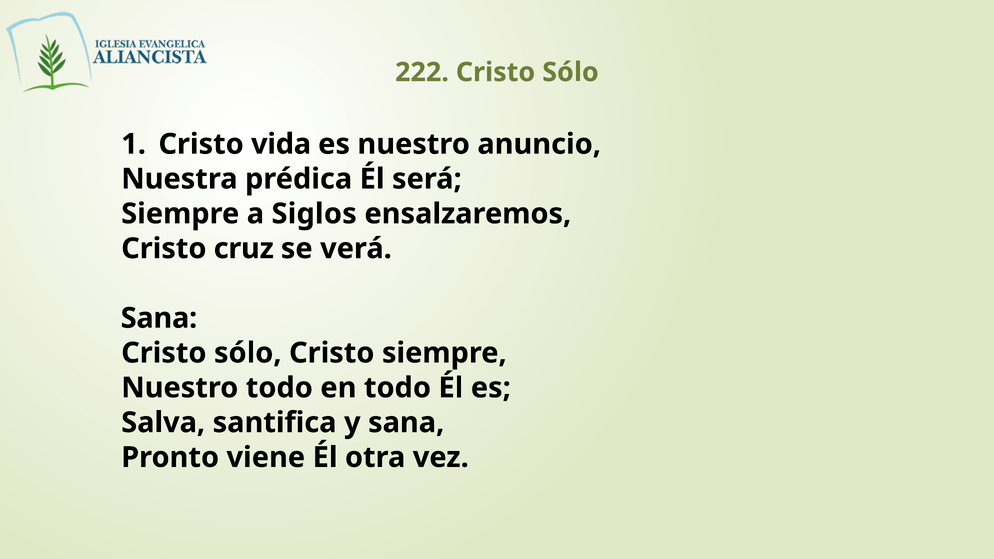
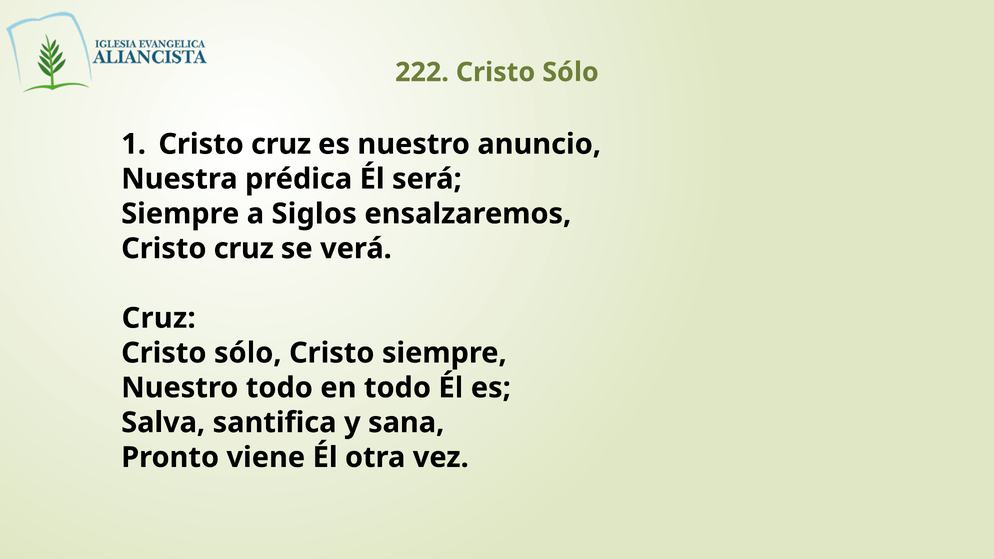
vida: vida -> cruz (281, 144)
Sana: Sana -> Cruz (159, 318)
